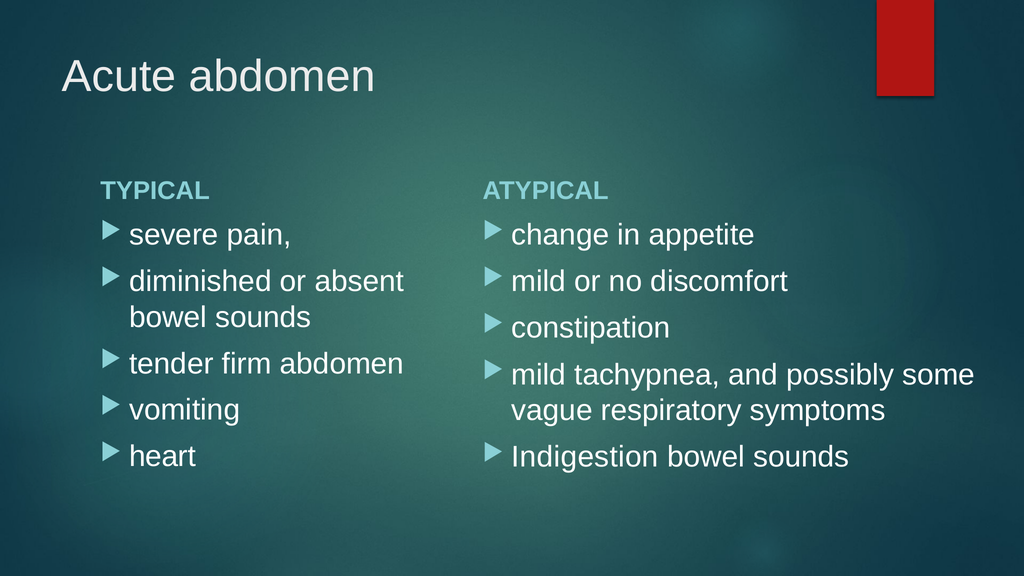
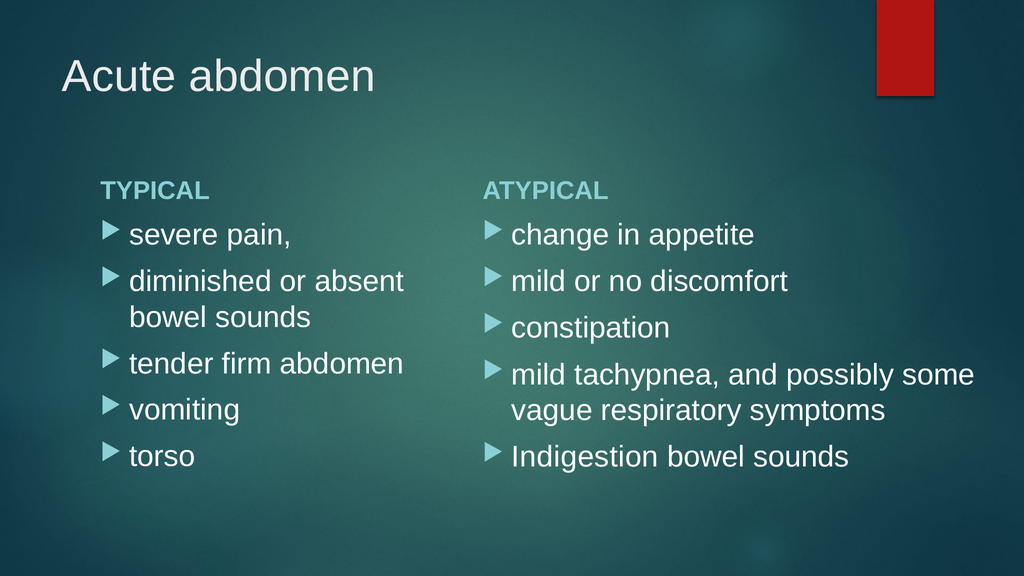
heart: heart -> torso (162, 457)
